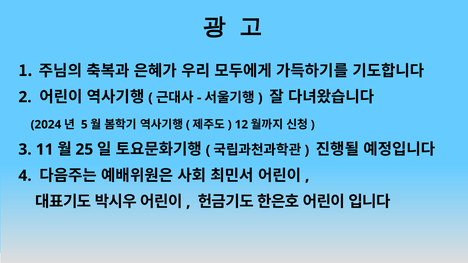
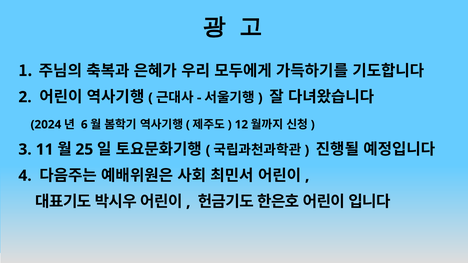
5: 5 -> 6 (84, 125)
